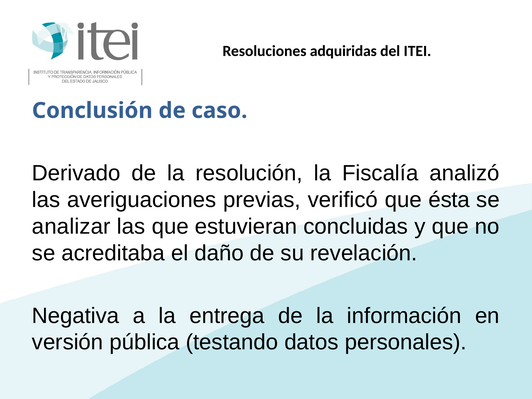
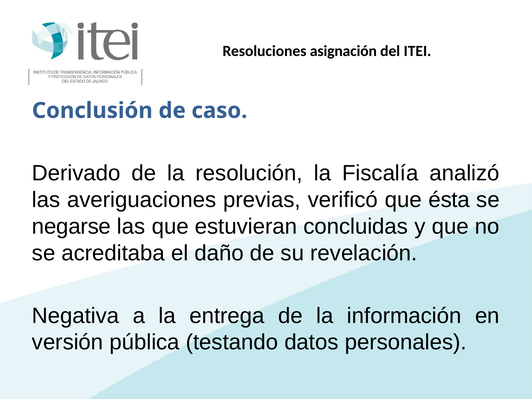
adquiridas: adquiridas -> asignación (343, 51)
analizar: analizar -> negarse (71, 226)
